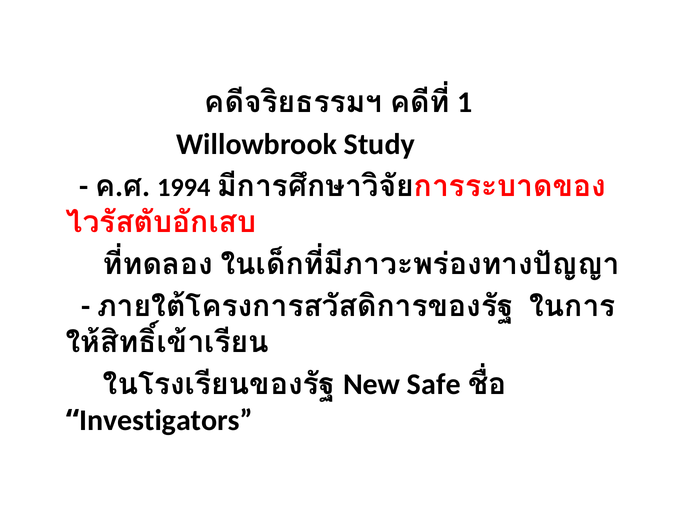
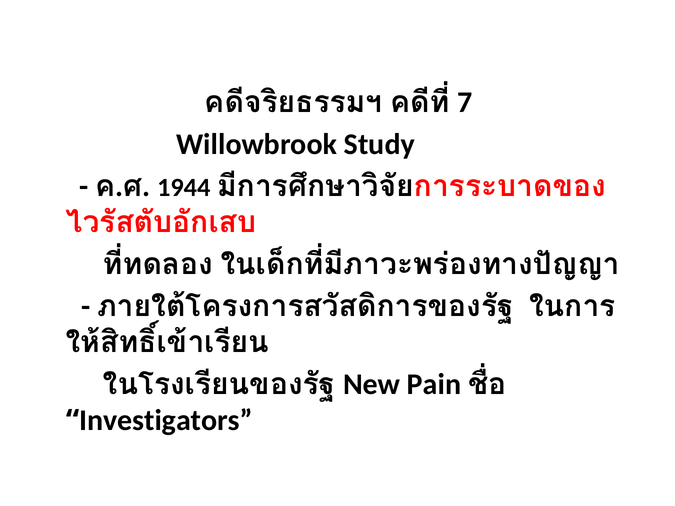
1: 1 -> 7 (465, 102)
1994: 1994 -> 1944 (184, 188)
Safe: Safe -> Pain (434, 385)
